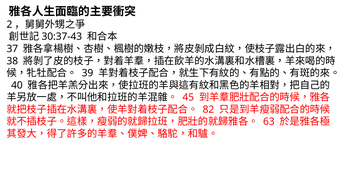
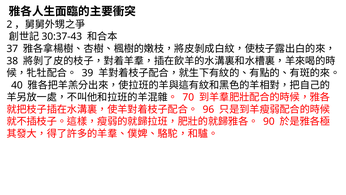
45: 45 -> 70 (188, 97)
82: 82 -> 96 (208, 109)
63: 63 -> 90 (269, 121)
